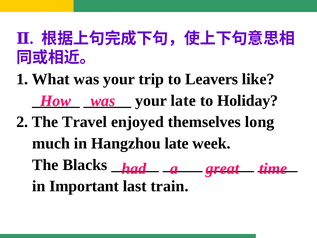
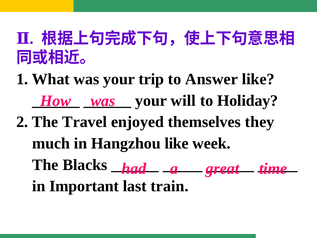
Leavers: Leavers -> Answer (212, 79)
your late: late -> will (183, 100)
long: long -> they (260, 122)
Hangzhou late: late -> like (177, 143)
